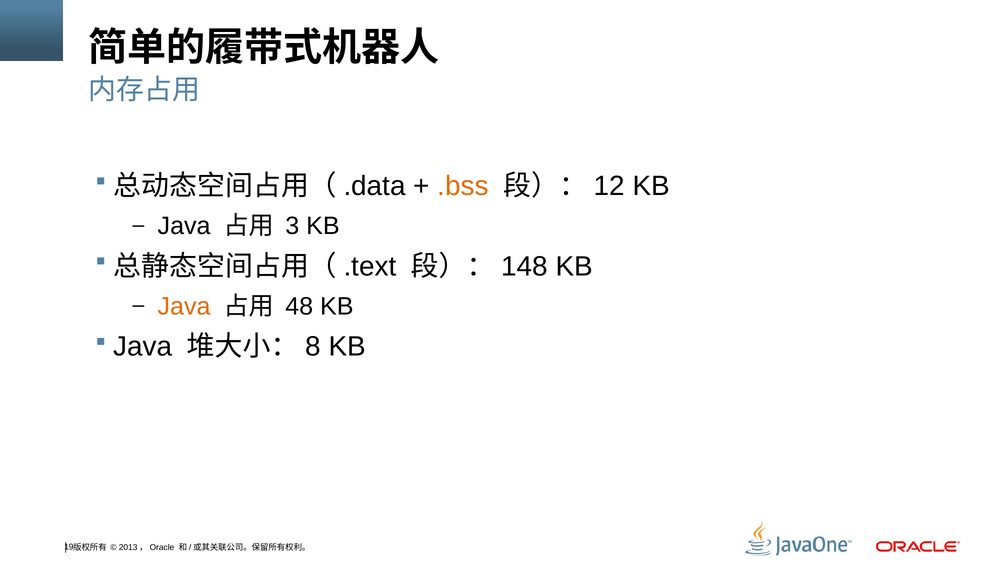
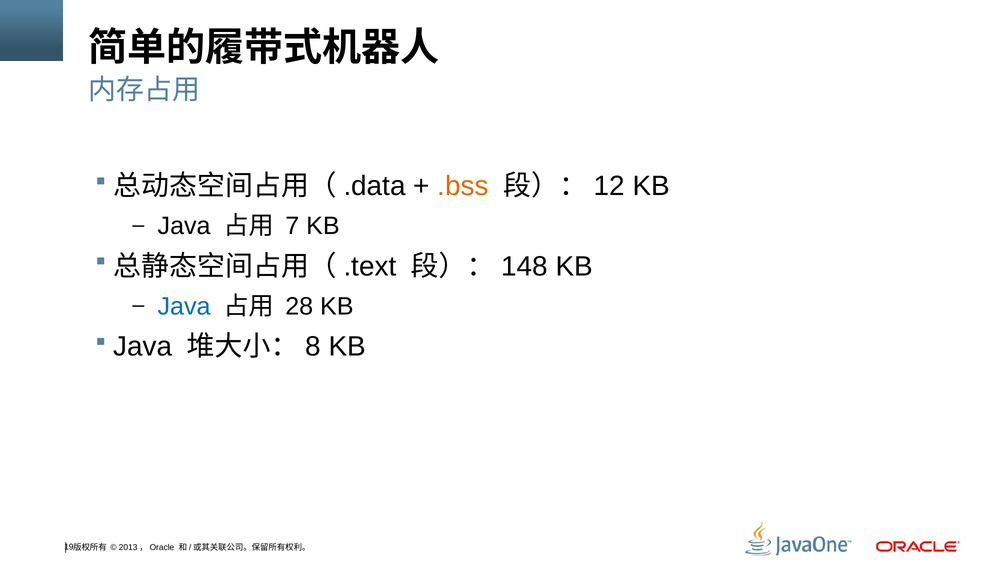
3: 3 -> 7 (292, 226)
Java colour: orange -> blue (184, 306)
48: 48 -> 28 (299, 306)
